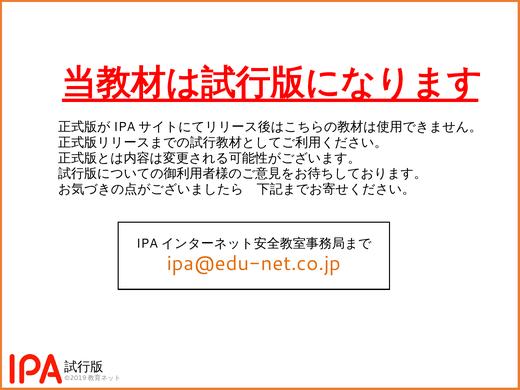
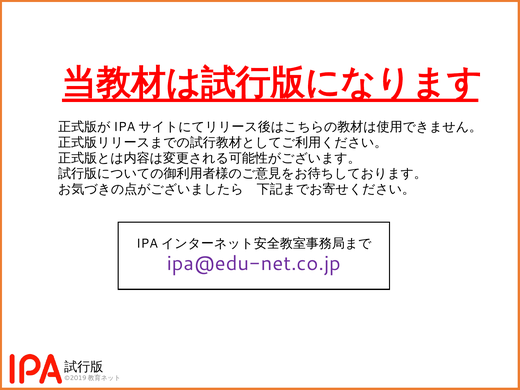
ipa@edu-net.co.jp colour: orange -> purple (254, 264)
